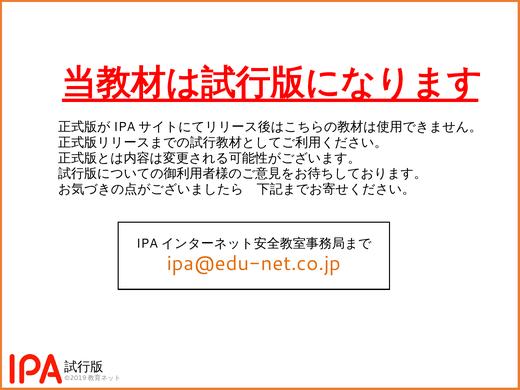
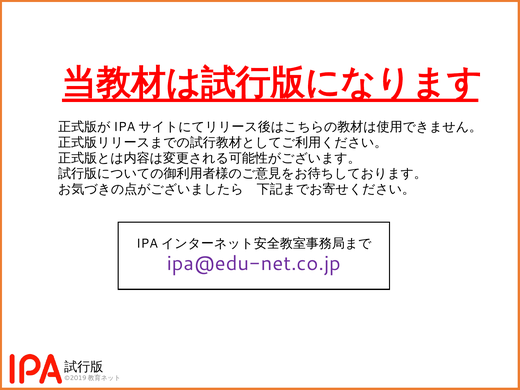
ipa@edu-net.co.jp colour: orange -> purple (254, 264)
